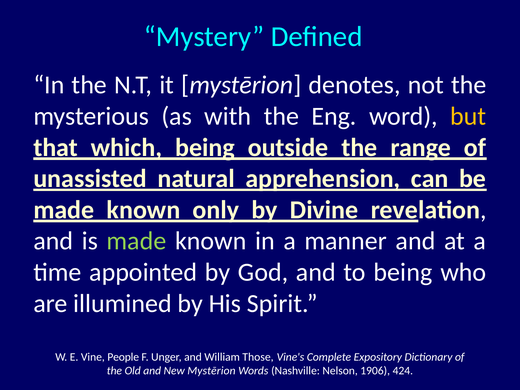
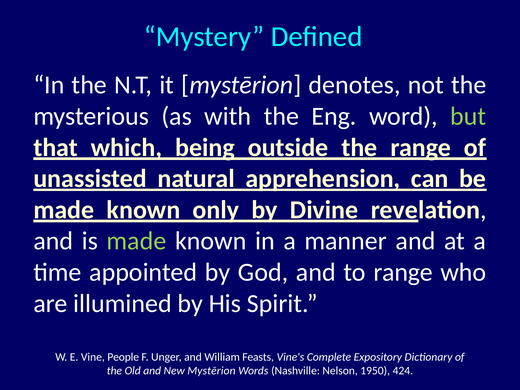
but colour: yellow -> light green (468, 116)
to being: being -> range (403, 272)
Those: Those -> Feasts (258, 357)
1906: 1906 -> 1950 (375, 371)
